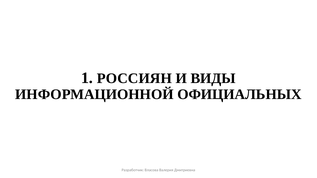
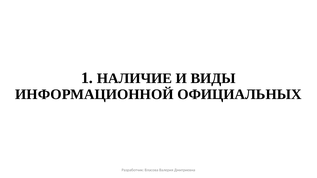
РОССИЯН: РОССИЯН -> НАЛИЧИЕ (134, 79)
